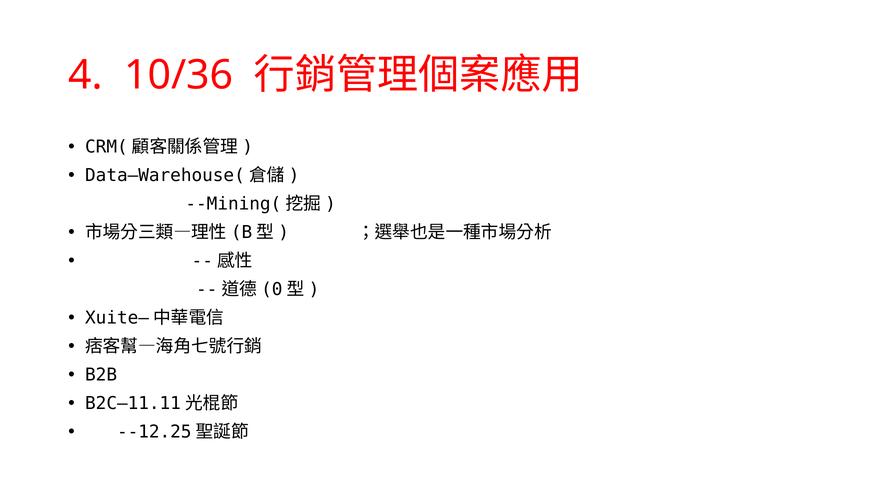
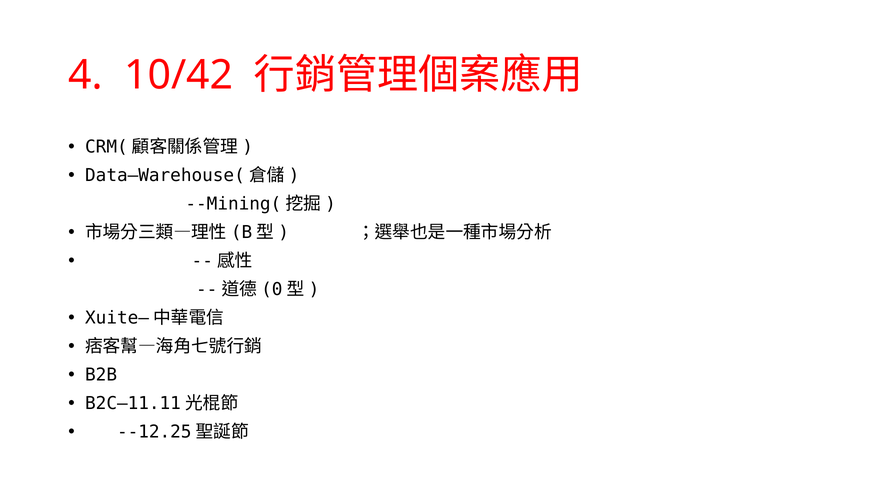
10/36: 10/36 -> 10/42 (179, 75)
